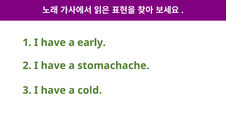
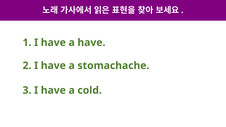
a early: early -> have (91, 43)
